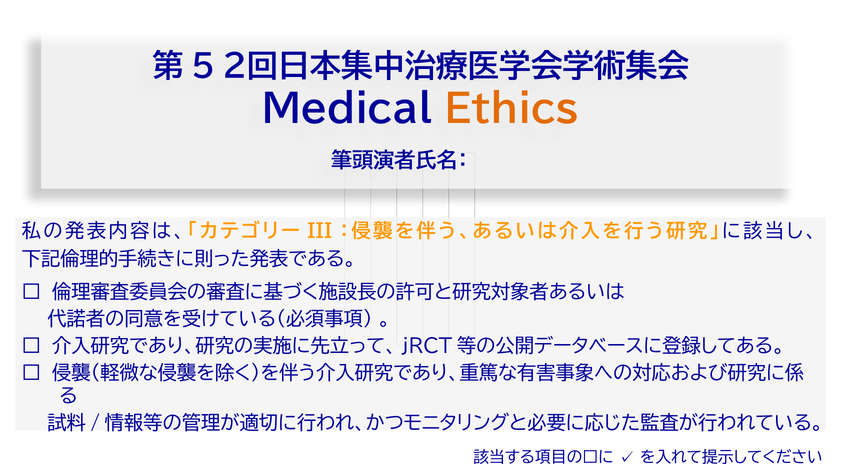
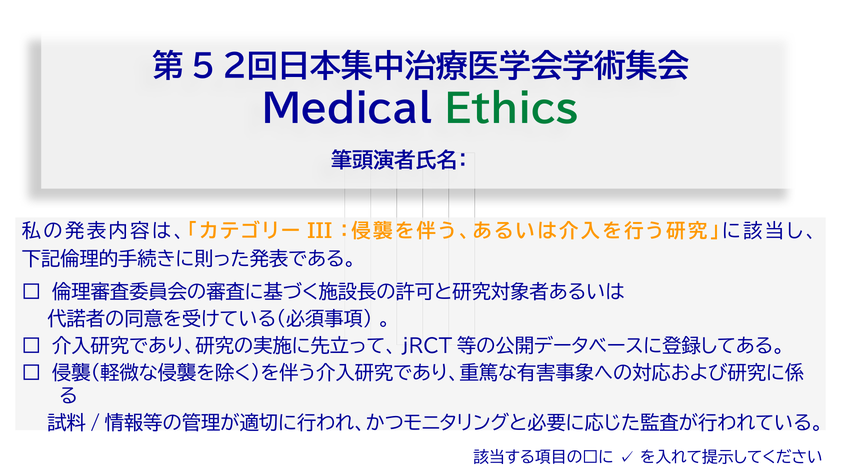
Ethics colour: orange -> green (512, 110)
